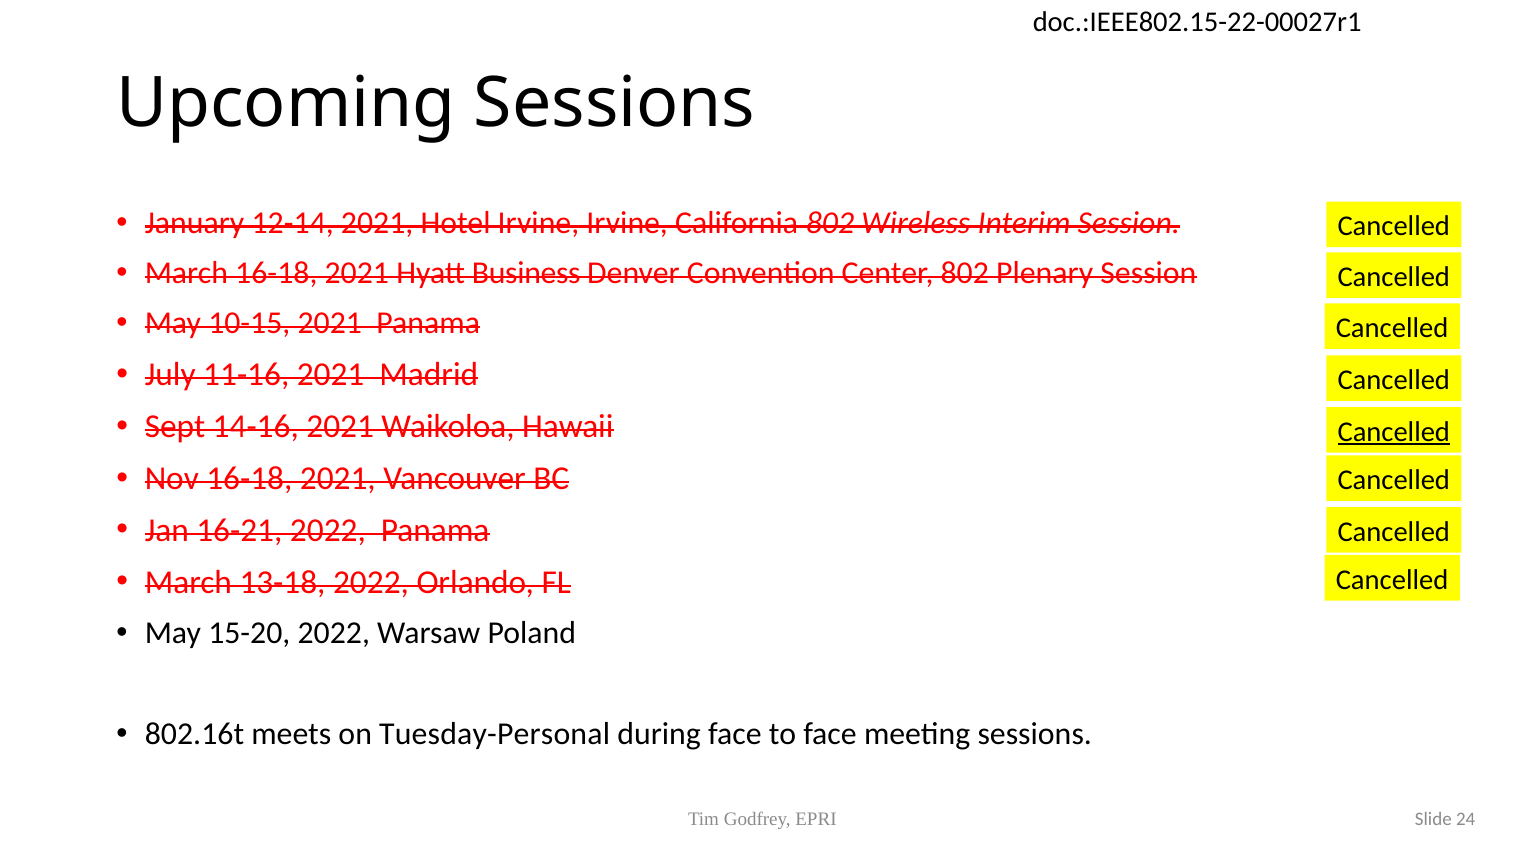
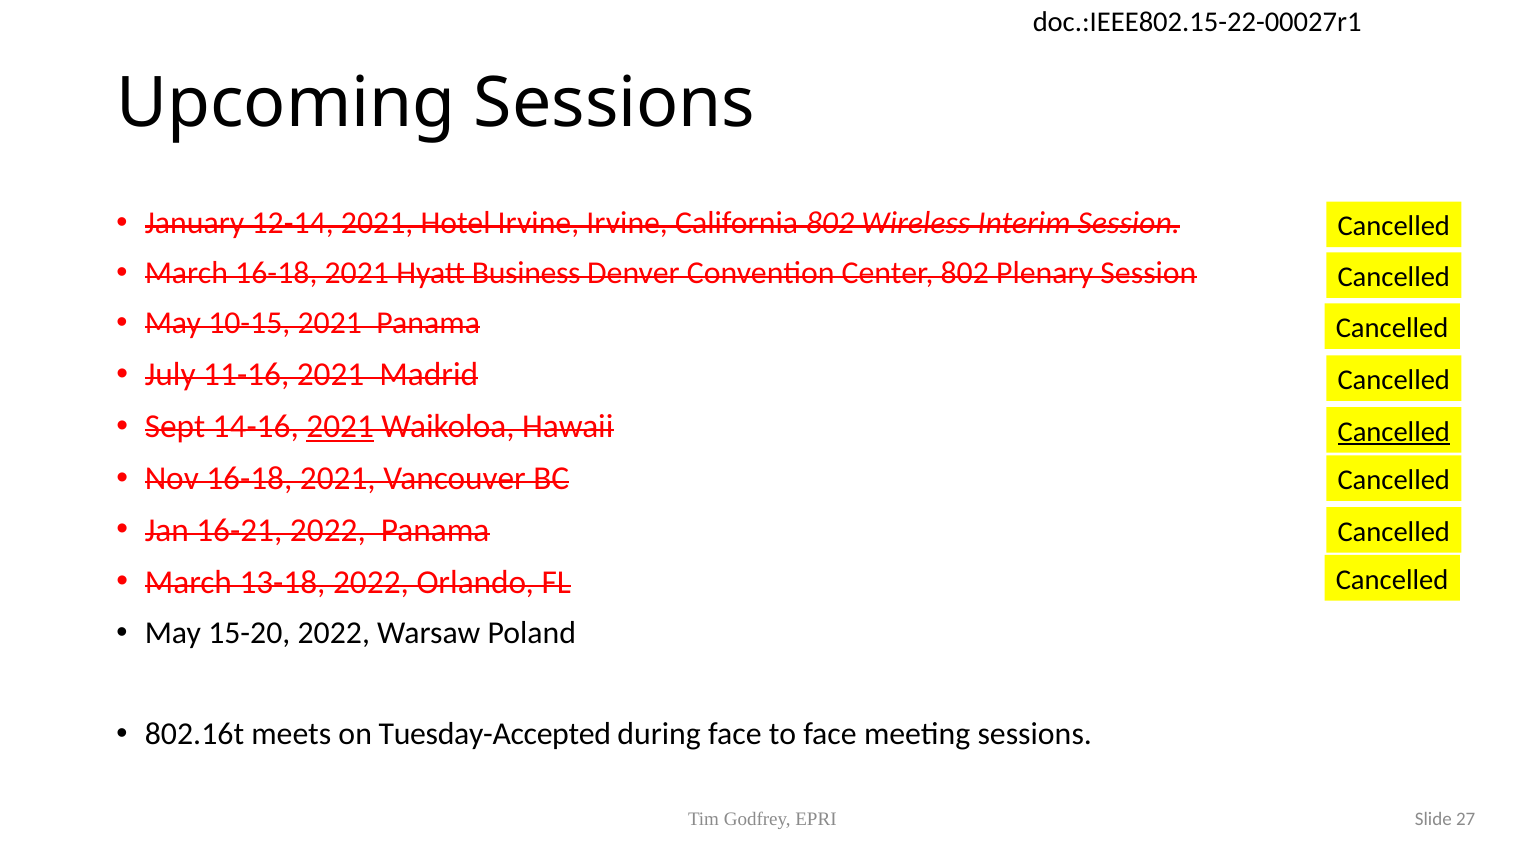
2021 underline: none -> present (340, 426)
Tuesday-Personal: Tuesday-Personal -> Tuesday-Accepted (495, 734)
24: 24 -> 27 (1466, 819)
